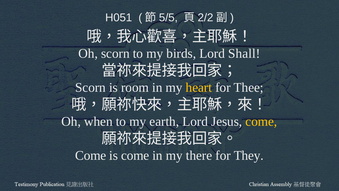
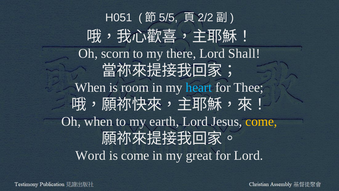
birds: birds -> there (181, 53)
Scorn: Scorn -> When (91, 87)
heart colour: yellow -> light blue (199, 87)
Come: Come -> Word (91, 155)
there: there -> great (199, 155)
for They: They -> Lord (249, 155)
